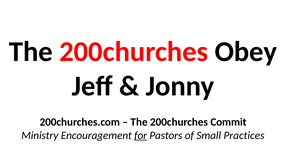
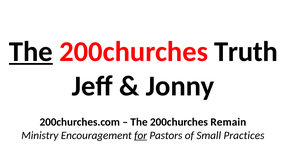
The underline: none -> present (31, 52)
Obey: Obey -> Truth (246, 52)
Commit: Commit -> Remain (228, 122)
